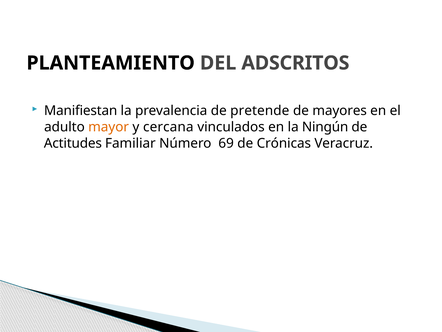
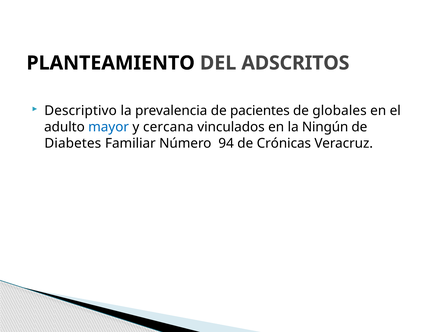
Manifiestan: Manifiestan -> Descriptivo (81, 111)
pretende: pretende -> pacientes (260, 111)
mayores: mayores -> globales (340, 111)
mayor colour: orange -> blue (109, 127)
Actitudes: Actitudes -> Diabetes (73, 143)
69: 69 -> 94 (226, 143)
